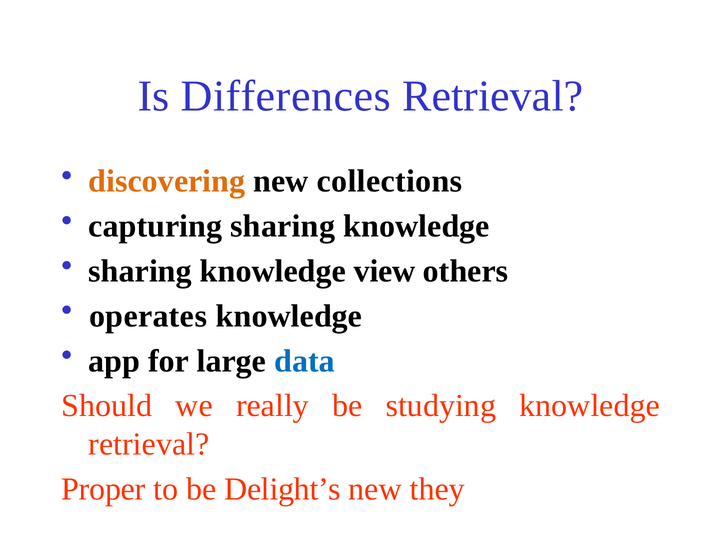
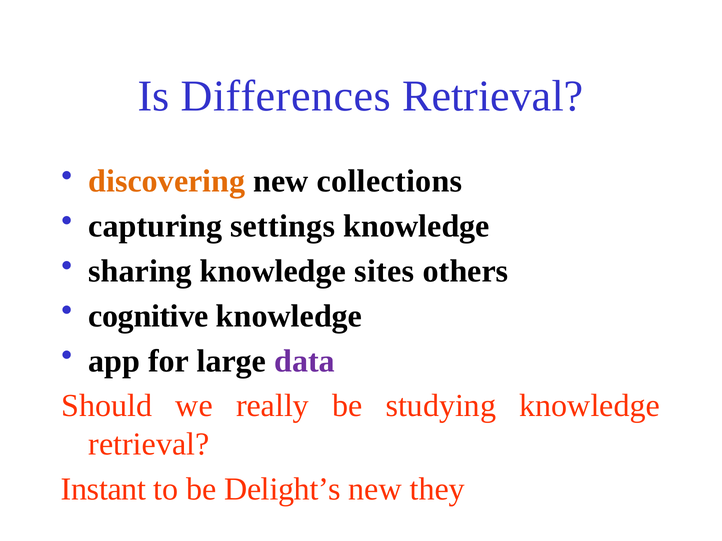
capturing sharing: sharing -> settings (283, 226)
view: view -> sites (384, 271)
operates: operates -> cognitive (148, 316)
data colour: blue -> purple (304, 361)
Proper: Proper -> Instant (103, 490)
